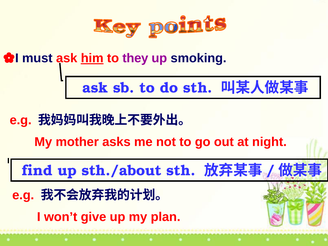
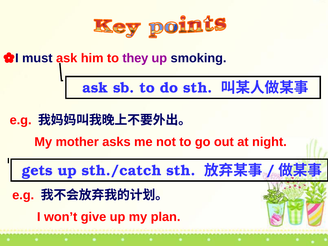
him underline: present -> none (92, 58)
find: find -> gets (37, 171)
sth./about: sth./about -> sth./catch (121, 171)
